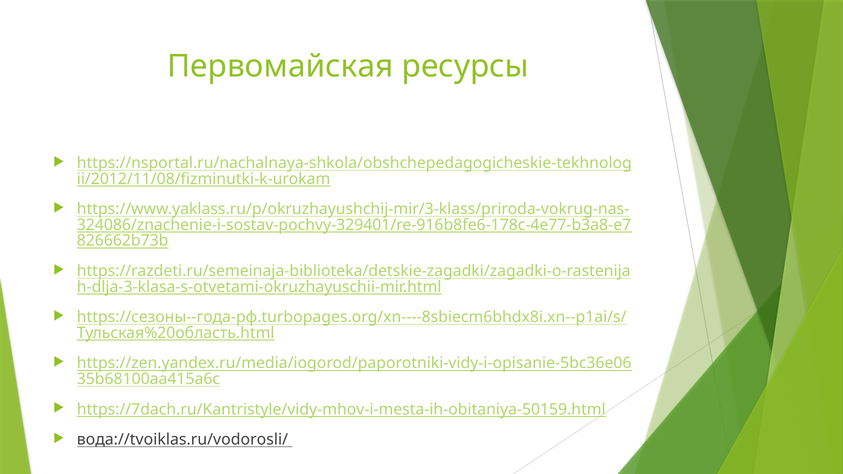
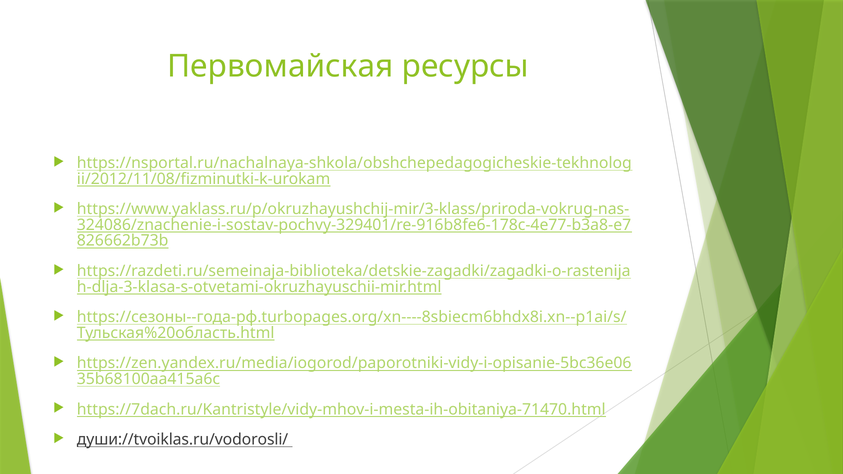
https://7dach.ru/Kantristyle/vidy-mhov-i-mesta-ih-obitaniya-50159.html: https://7dach.ru/Kantristyle/vidy-mhov-i-mesta-ih-obitaniya-50159.html -> https://7dach.ru/Kantristyle/vidy-mhov-i-mesta-ih-obitaniya-71470.html (341, 409)
вода://tvoiklas.ru/vodorosli/: вода://tvoiklas.ru/vodorosli/ -> души://tvoiklas.ru/vodorosli/ (183, 440)
